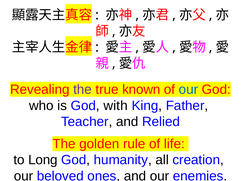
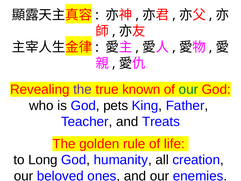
our colour: blue -> green (188, 89)
with: with -> pets (116, 106)
Relied: Relied -> Treats (161, 122)
